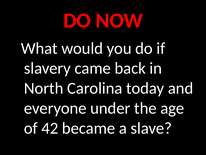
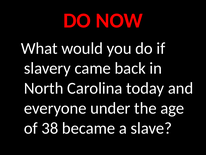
42: 42 -> 38 (50, 128)
